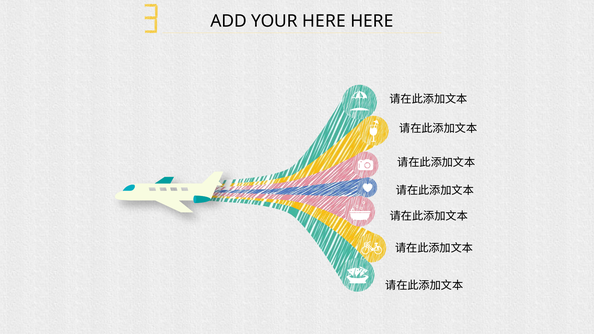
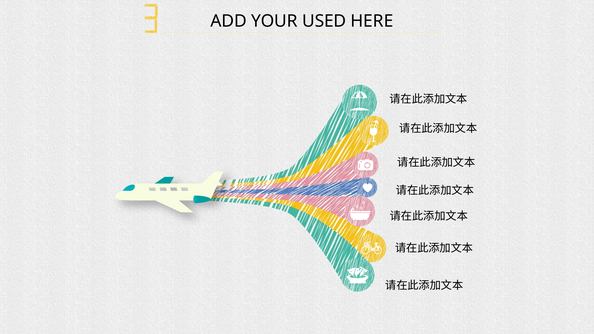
YOUR HERE: HERE -> USED (324, 21)
